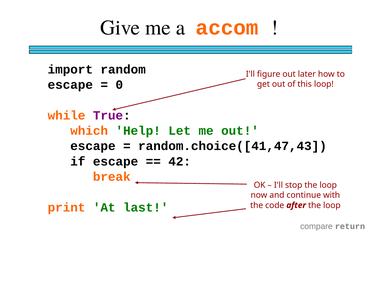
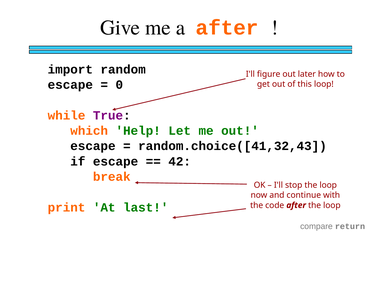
a accom: accom -> after (227, 28)
random.choice([41,47,43: random.choice([41,47,43 -> random.choice([41,32,43 (232, 146)
